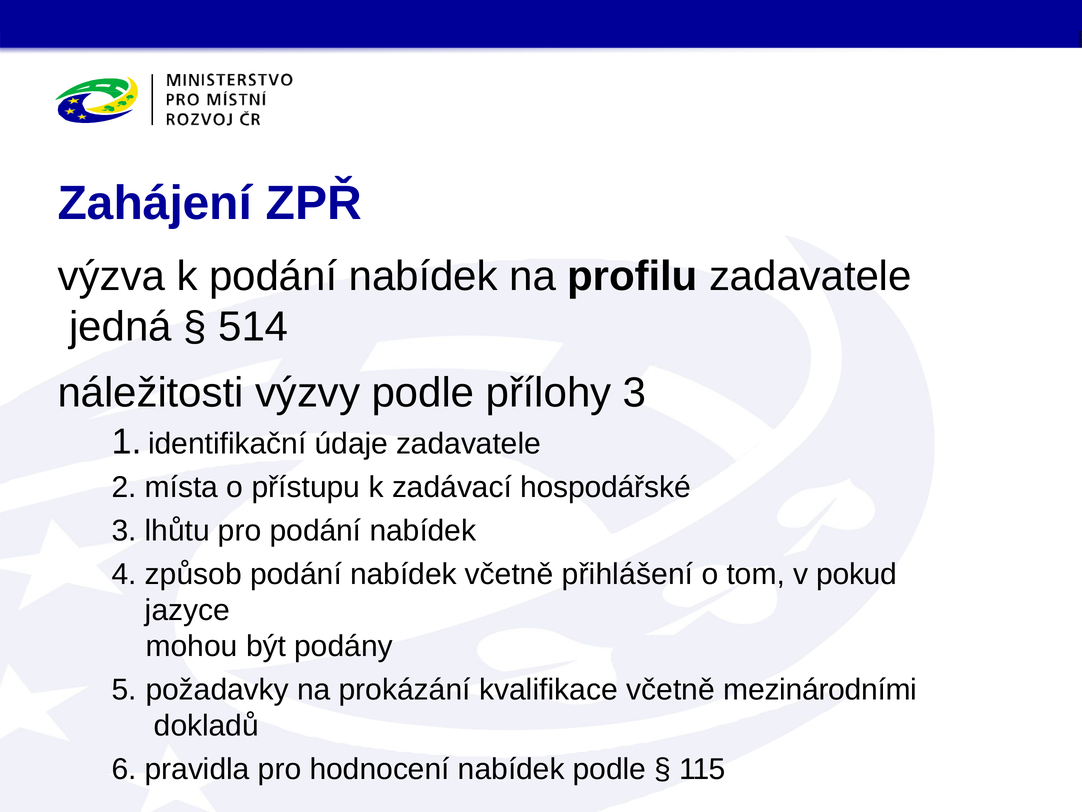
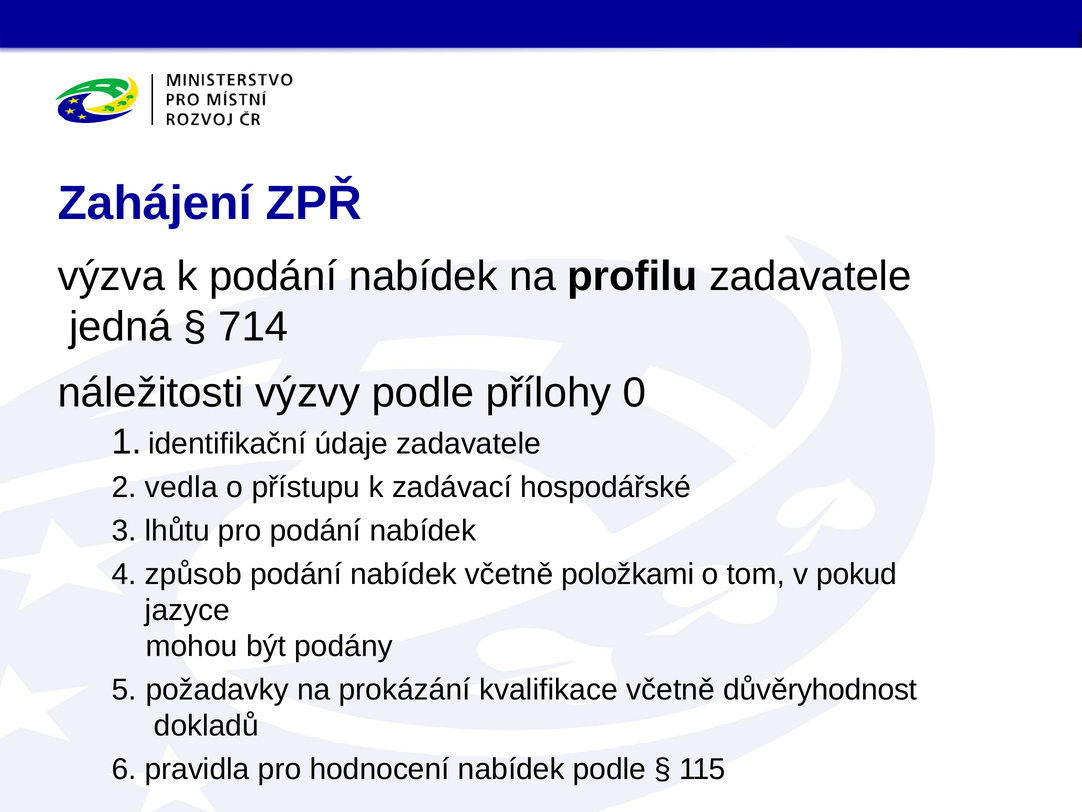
514: 514 -> 714 (253, 327)
přílohy 3: 3 -> 0 (635, 392)
místa: místa -> vedla (181, 487)
přihlášení: přihlášení -> položkami (628, 574)
mezinárodními: mezinárodními -> důvěryhodnost (820, 689)
